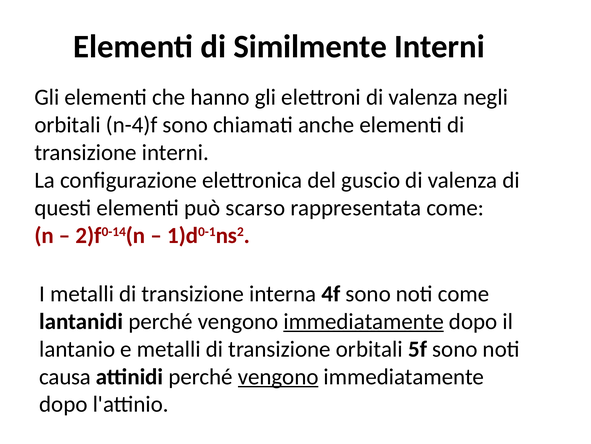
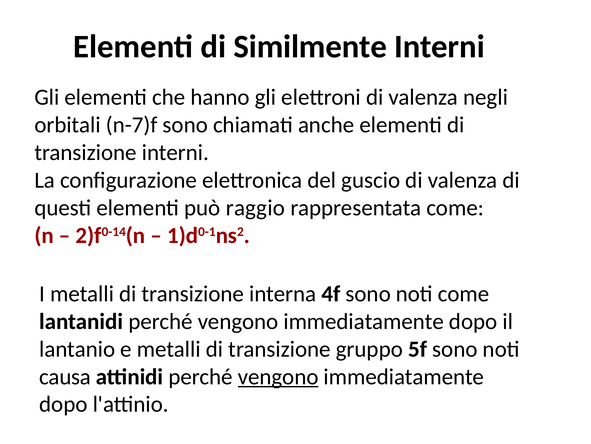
n-4)f: n-4)f -> n-7)f (132, 125)
scarso: scarso -> raggio (255, 207)
immediatamente underline: present -> none (364, 321)
transizione orbitali: orbitali -> gruppo (369, 349)
